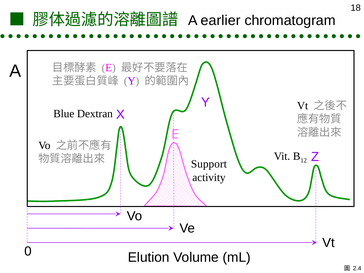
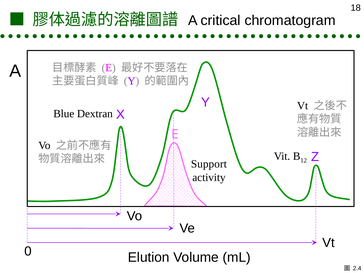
earlier: earlier -> critical (221, 20)
